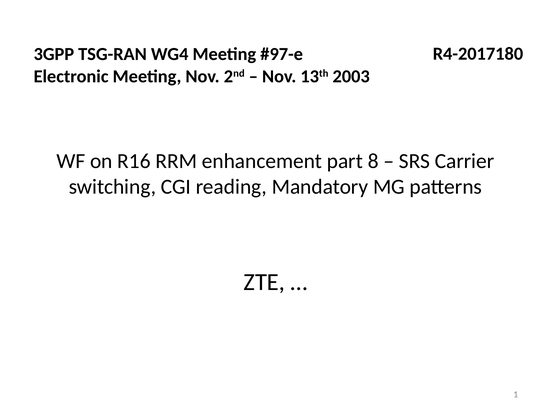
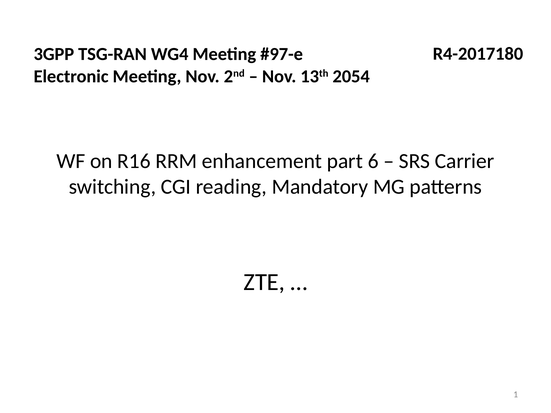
2003: 2003 -> 2054 (351, 76)
8: 8 -> 6 (373, 161)
